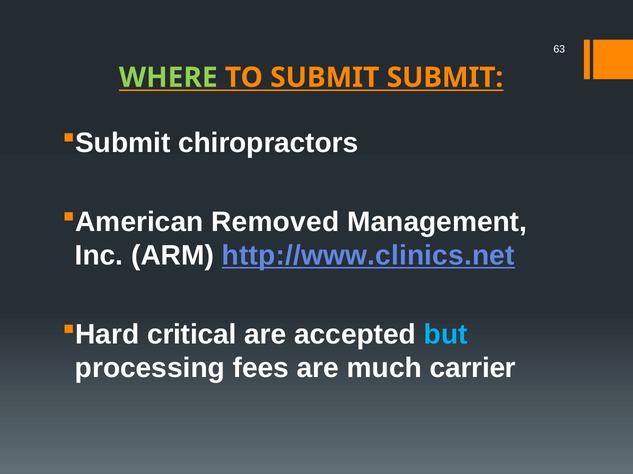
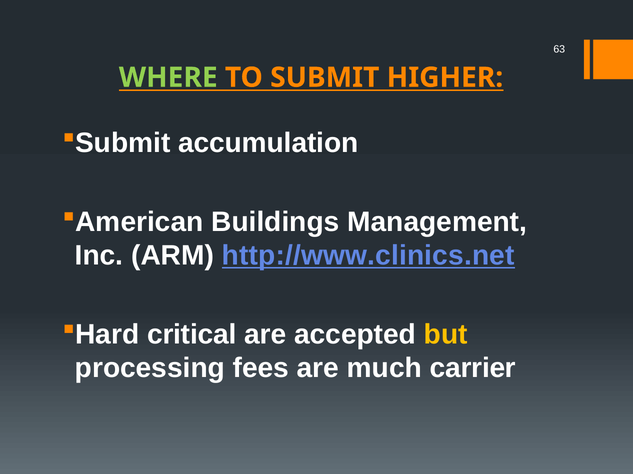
SUBMIT SUBMIT: SUBMIT -> HIGHER (445, 78)
chiropractors: chiropractors -> accumulation (268, 143)
Removed: Removed -> Buildings (275, 222)
but colour: light blue -> yellow (446, 335)
